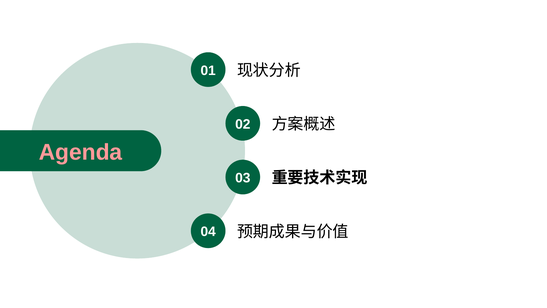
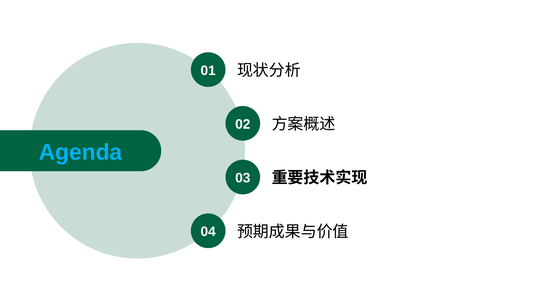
Agenda colour: pink -> light blue (81, 152)
